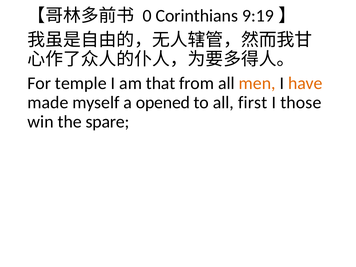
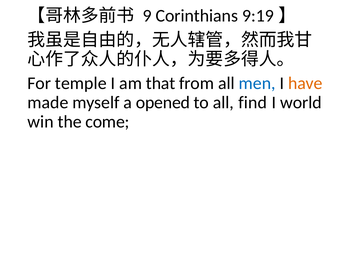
0: 0 -> 9 (147, 16)
men colour: orange -> blue (257, 83)
first: first -> find (253, 103)
those: those -> world (301, 103)
spare: spare -> come (107, 122)
